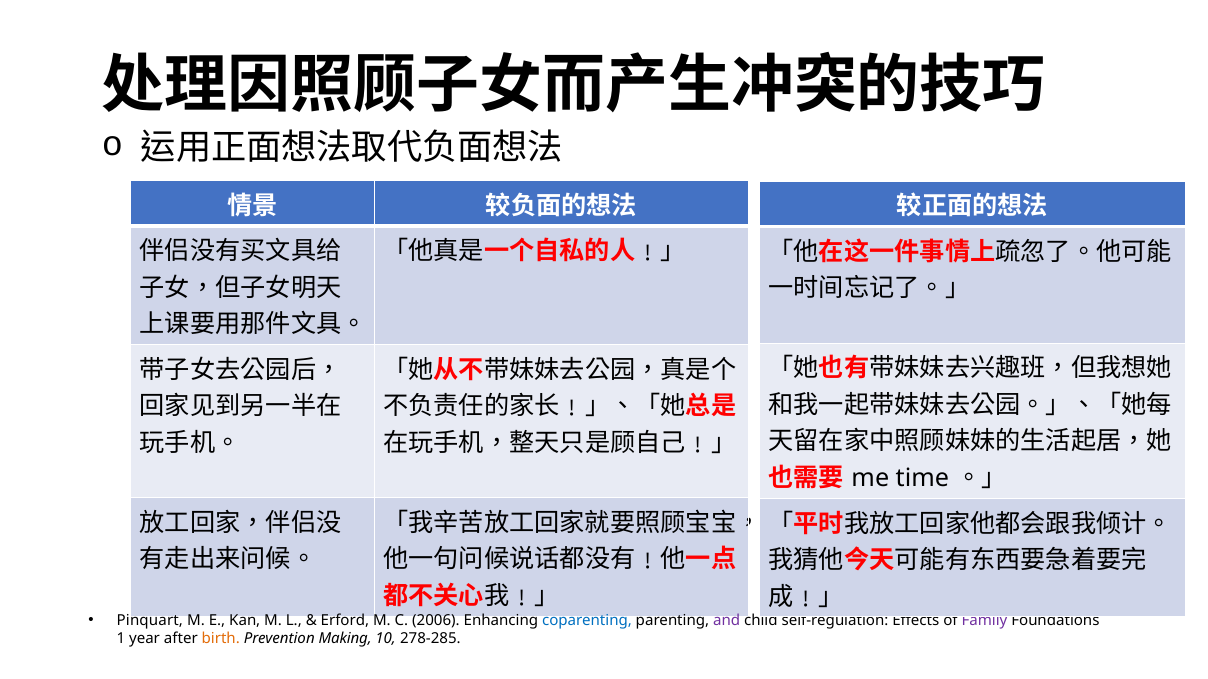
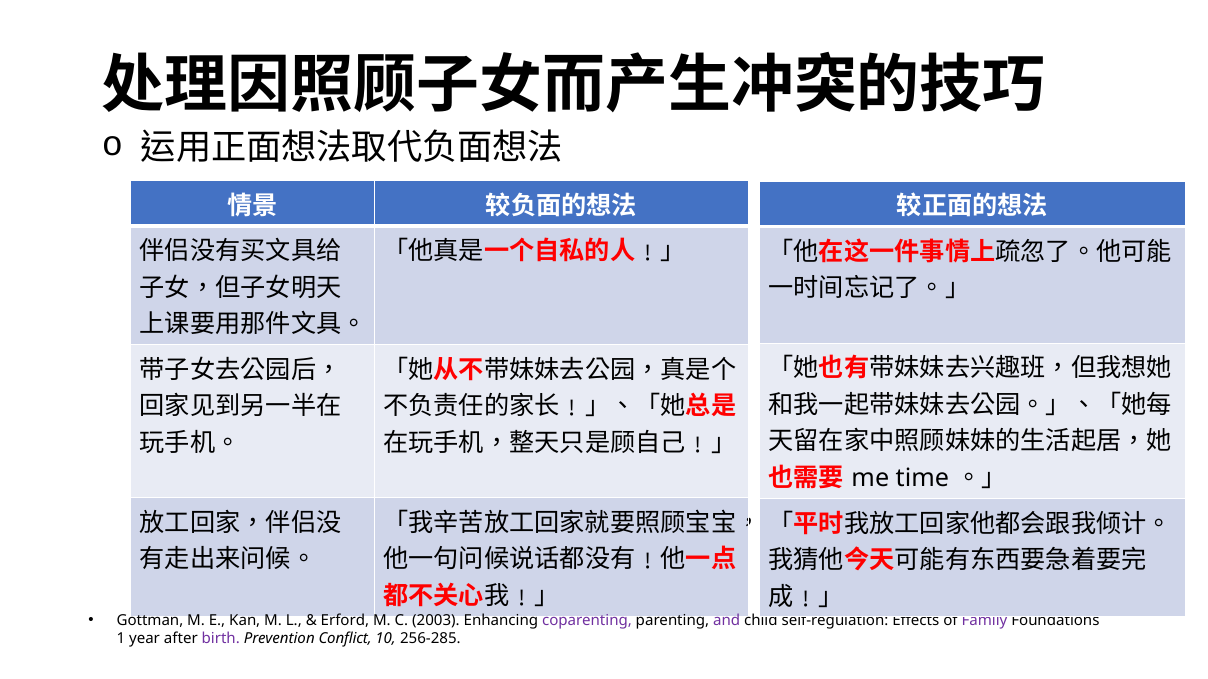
Pinquart: Pinquart -> Gottman (150, 621)
2006: 2006 -> 2003 (436, 621)
coparenting colour: blue -> purple (587, 621)
birth colour: orange -> purple (221, 639)
Making: Making -> Conflict (345, 639)
278-285: 278-285 -> 256-285 (430, 639)
